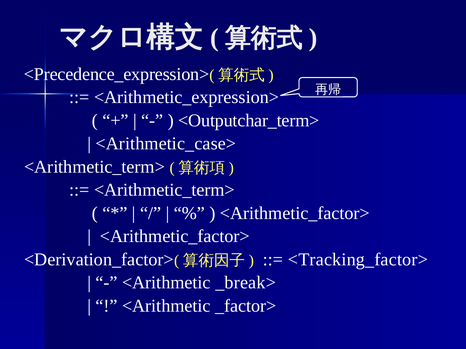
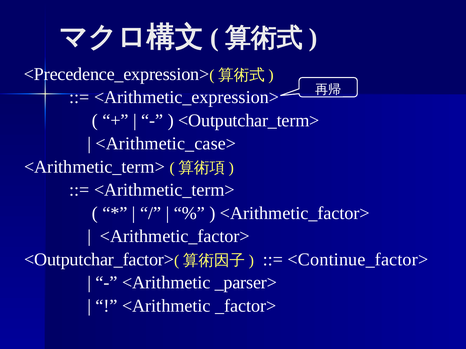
<Derivation_factor>: <Derivation_factor> -> <Outputchar_factor> (99, 260)
<Tracking_factor>: <Tracking_factor> -> <Continue_factor> (358, 260)
_break>: _break> -> _parser> (246, 283)
